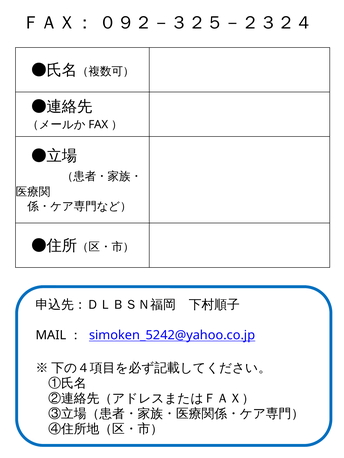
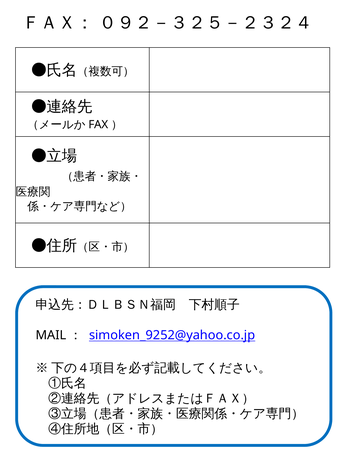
simoken_5242@yahoo.co.jp: simoken_5242@yahoo.co.jp -> simoken_9252@yahoo.co.jp (172, 336)
